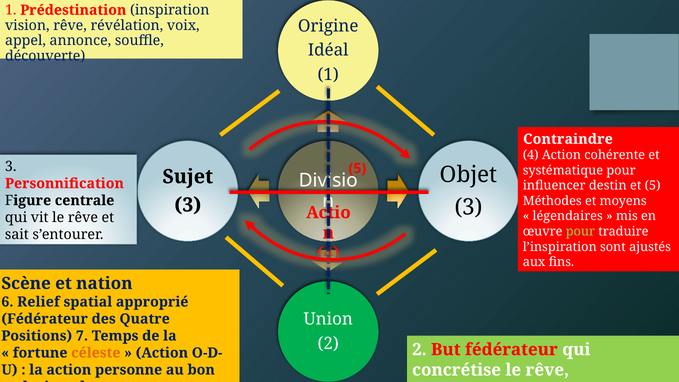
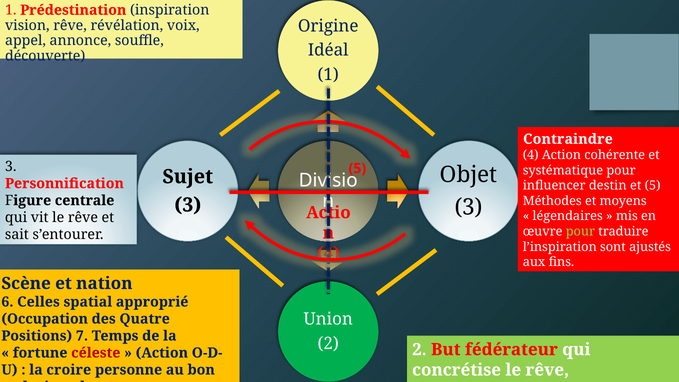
Relief: Relief -> Celles (38, 302)
Fédérateur: Fédérateur -> Occupation (45, 319)
céleste colour: orange -> red (96, 353)
la action: action -> croire (69, 370)
